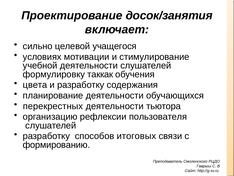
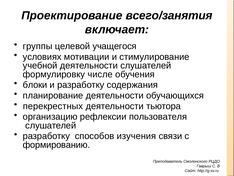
досок/занятия: досок/занятия -> всего/занятия (169, 15)
сильно: сильно -> группы (38, 46)
таккак: таккак -> числе (100, 74)
цвета: цвета -> блоки (35, 85)
итоговых: итоговых -> изучения (136, 136)
